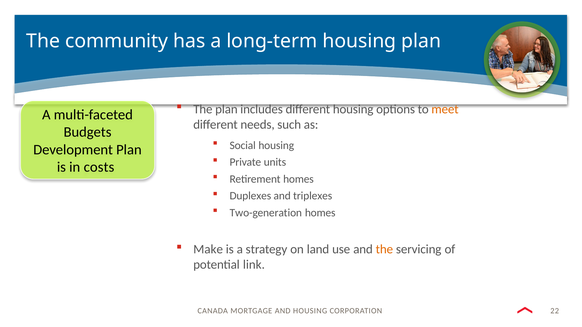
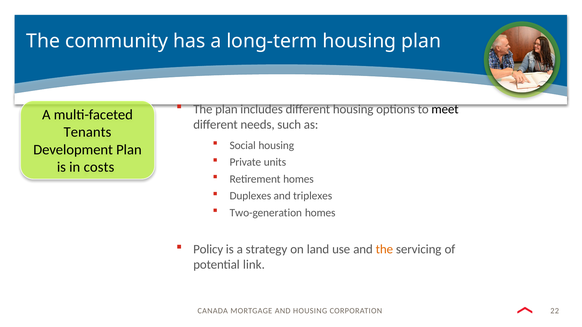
meet colour: orange -> black (445, 109)
Budgets: Budgets -> Tenants (87, 132)
Make: Make -> Policy (208, 250)
